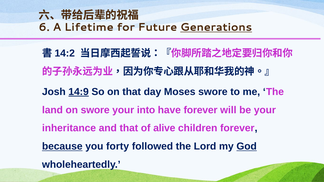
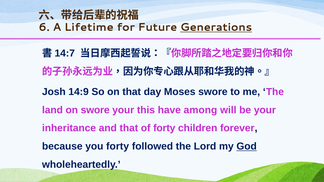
14:2: 14:2 -> 14:7 (65, 53)
14:9 underline: present -> none (79, 92)
into: into -> this (146, 110)
have forever: forever -> among (200, 110)
of alive: alive -> forty (164, 128)
because underline: present -> none (62, 147)
